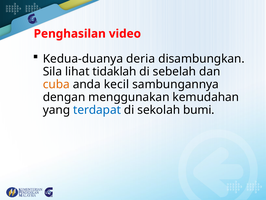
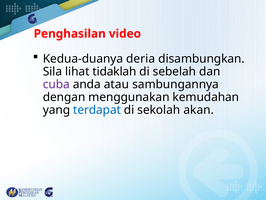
cuba colour: orange -> purple (56, 84)
kecil: kecil -> atau (116, 84)
bumi: bumi -> akan (199, 110)
